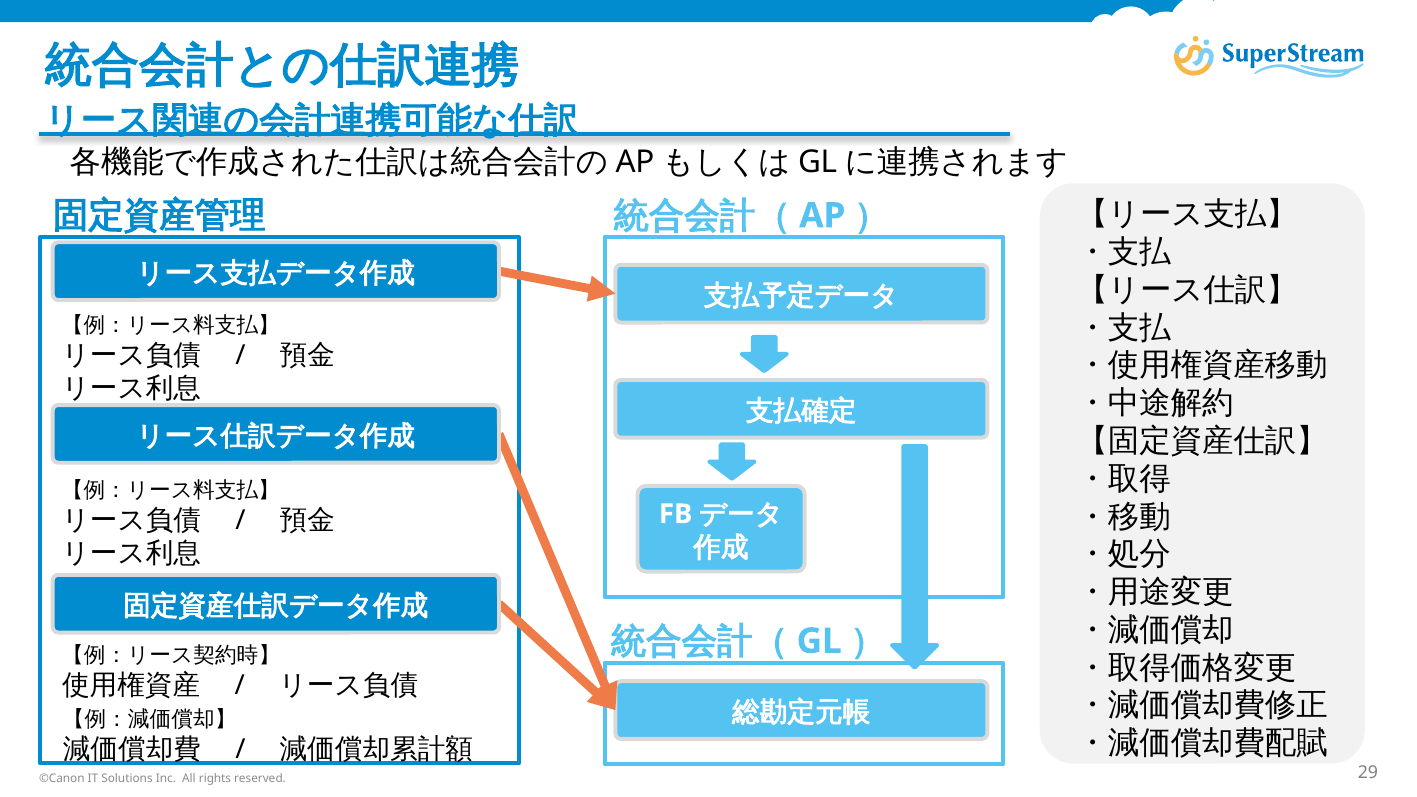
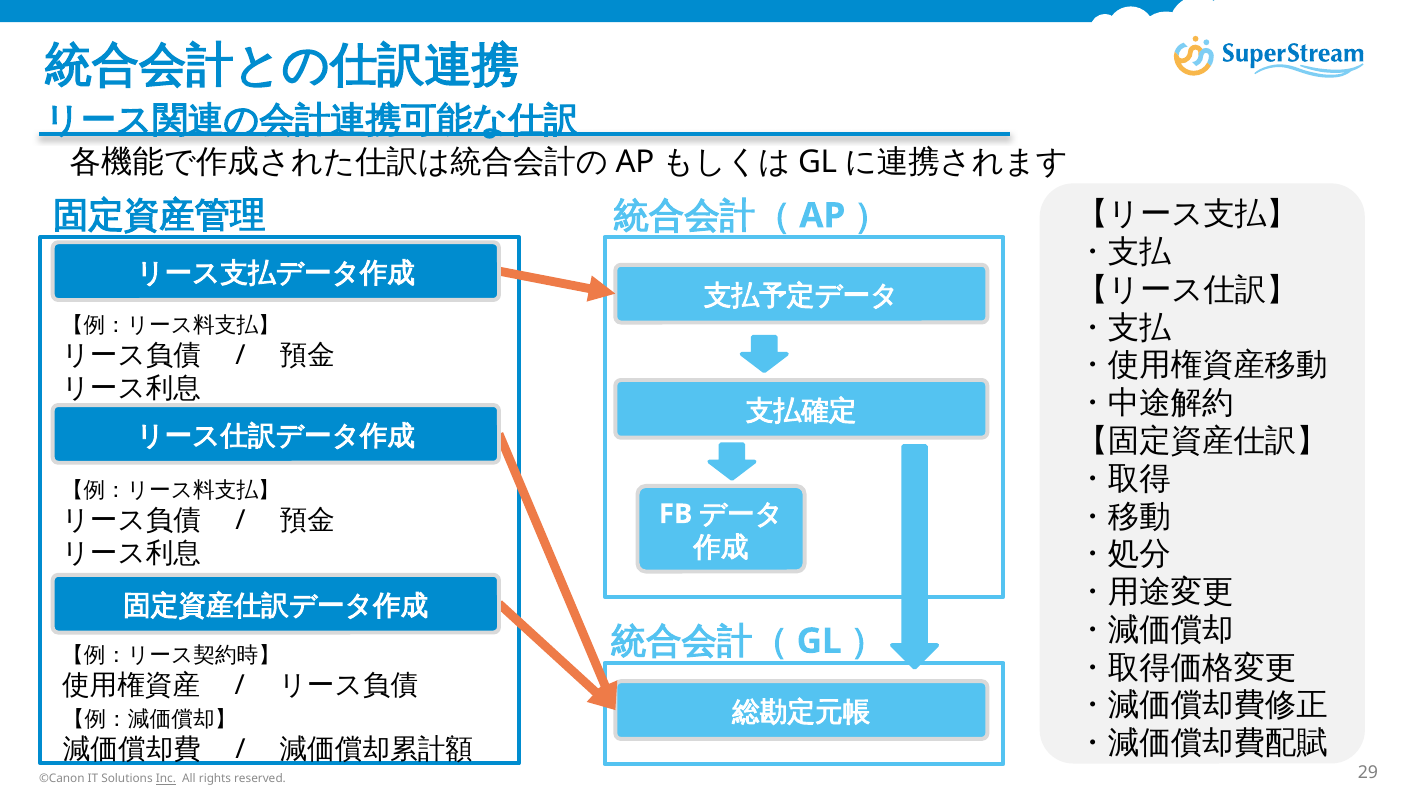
Inc underline: none -> present (166, 779)
